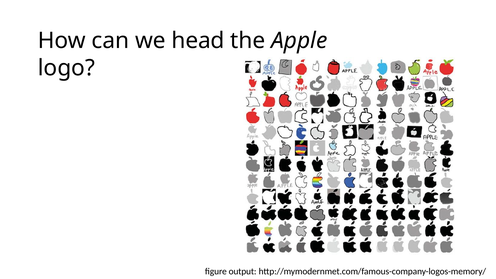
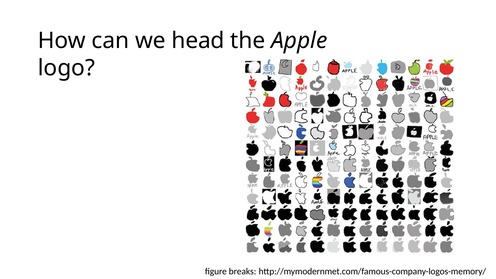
output: output -> breaks (243, 272)
